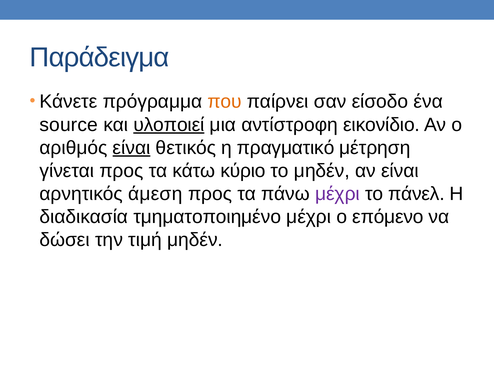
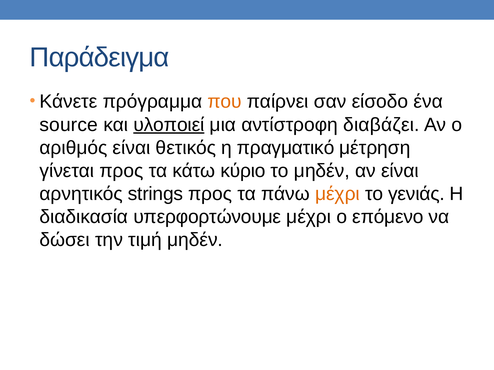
εικονίδιο: εικονίδιο -> διαβάζει (381, 125)
είναι underline: present -> none (132, 148)
άμεση: άμεση -> strings (156, 194)
μέχρι colour: purple -> orange (337, 194)
πάνελ: πάνελ -> γενιάς (416, 194)
τμηματοποιημένο: τμηματοποιημένο -> υπερφορτώνουμε (207, 217)
